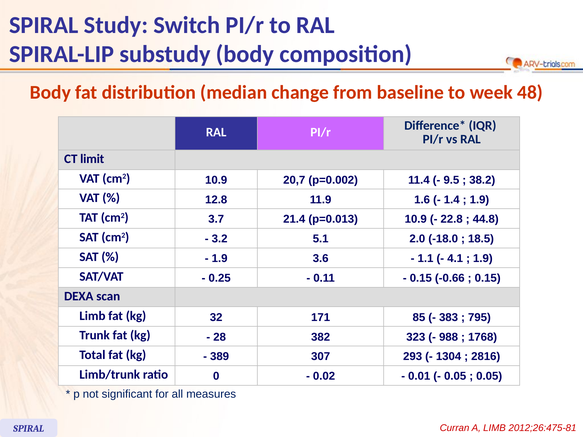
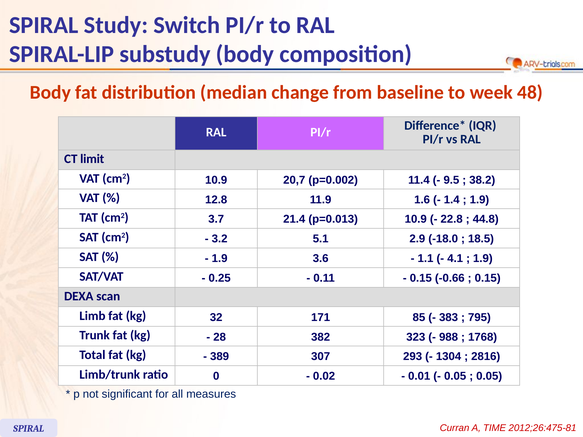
2.0: 2.0 -> 2.9 (417, 239)
A LIMB: LIMB -> TIME (495, 428)
